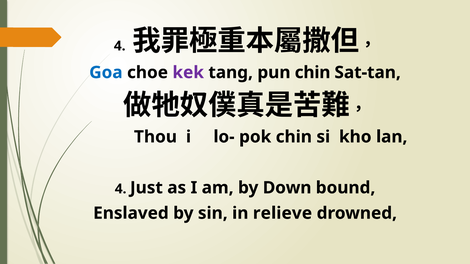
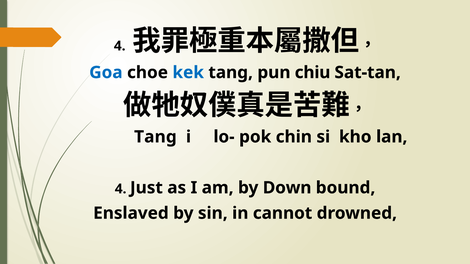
kek colour: purple -> blue (188, 73)
pun chin: chin -> chiu (313, 73)
Thou: Thou -> Tang (155, 137)
relieve: relieve -> cannot (283, 213)
